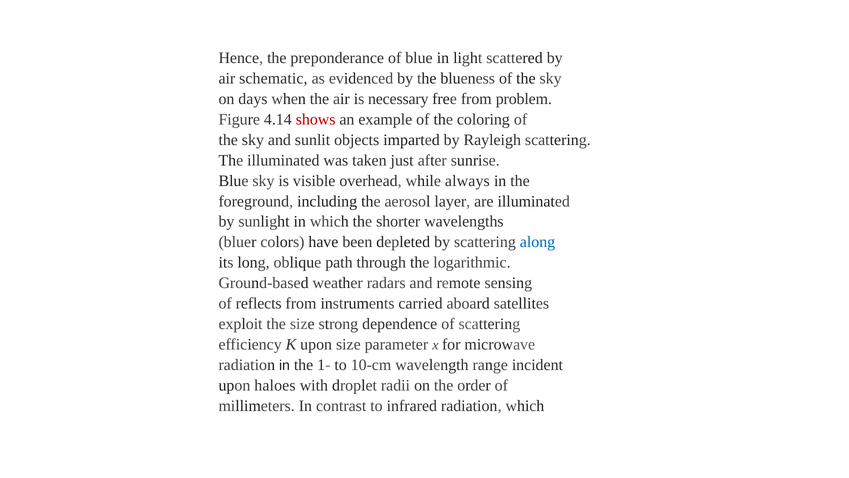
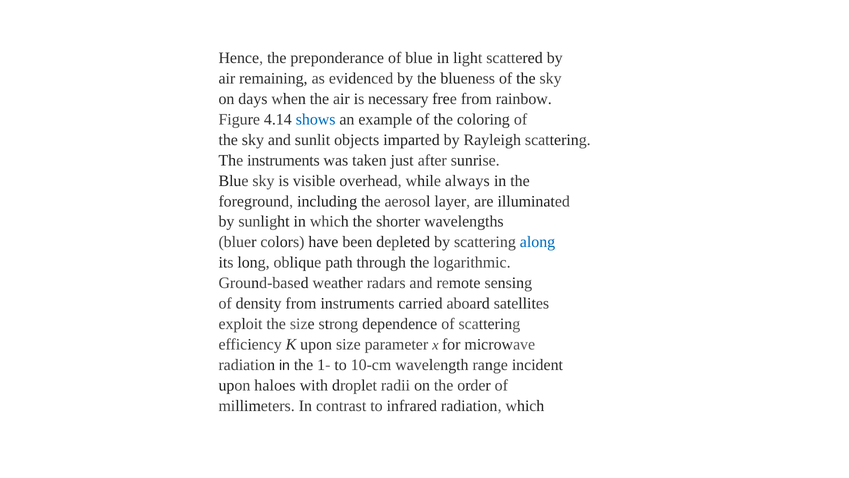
schematic: schematic -> remaining (273, 79)
problem: problem -> rainbow (524, 99)
shows colour: red -> blue (316, 119)
The illuminated: illuminated -> instruments (283, 160)
reflects: reflects -> density (259, 303)
